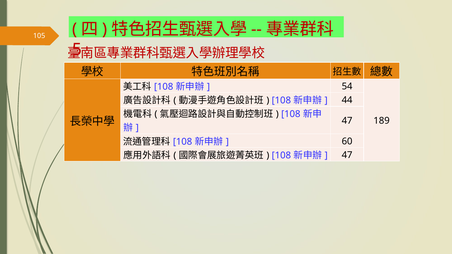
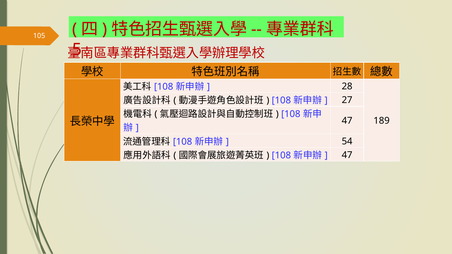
54: 54 -> 28 (347, 86)
44: 44 -> 27 (347, 100)
60: 60 -> 54 (347, 141)
